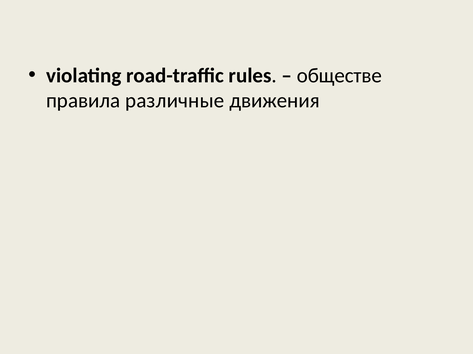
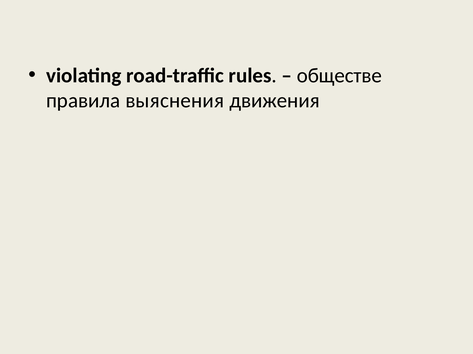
различные: различные -> выяснения (175, 101)
